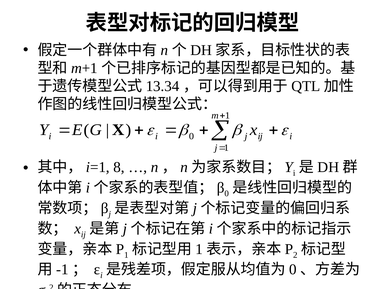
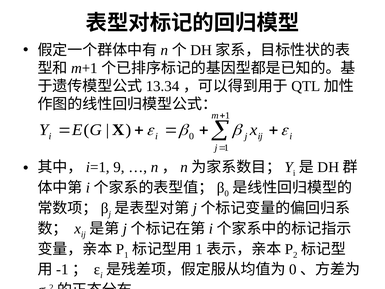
8: 8 -> 9 (119, 167)
